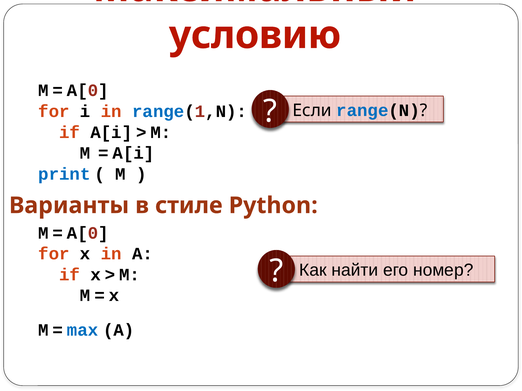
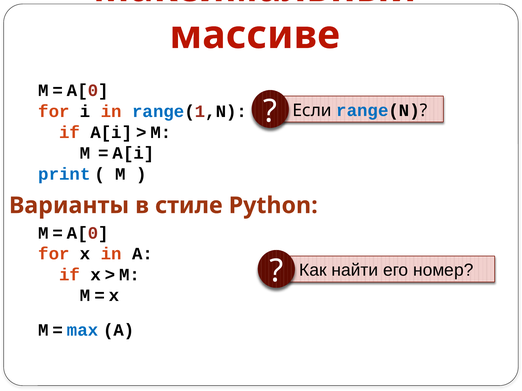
условию: условию -> массиве (255, 35)
